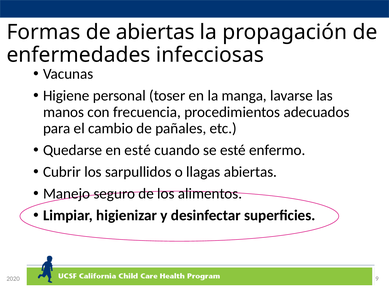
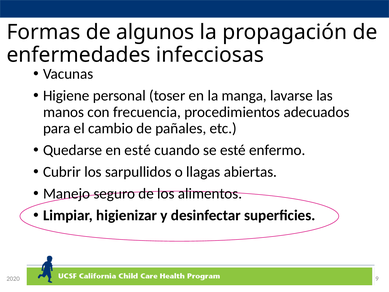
de abiertas: abiertas -> algunos (155, 32)
